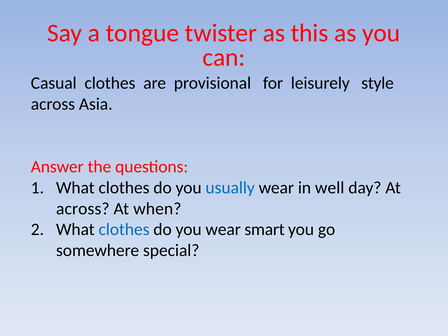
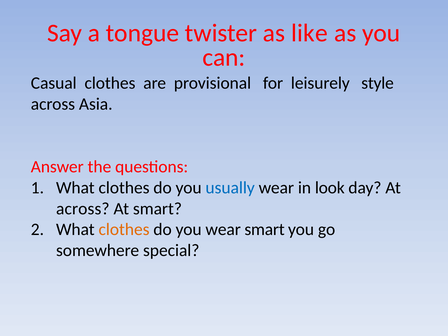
this: this -> like (309, 33)
well: well -> look (330, 188)
At when: when -> smart (157, 209)
clothes colour: blue -> orange (124, 230)
